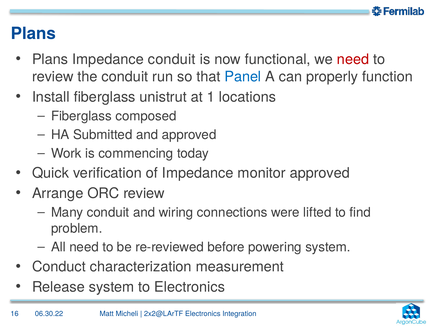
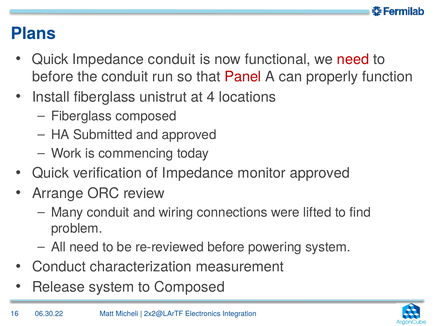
Plans: Plans -> Quick (50, 59)
review: review -> before (53, 77)
Panel colour: blue -> red (243, 77)
1: 1 -> 4 (211, 97)
to Electronics: Electronics -> Composed (190, 287)
